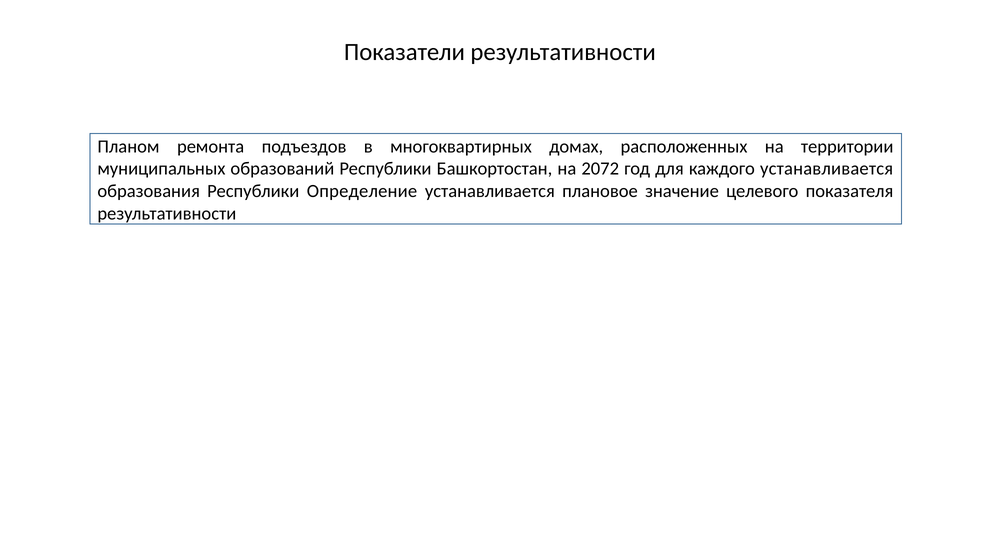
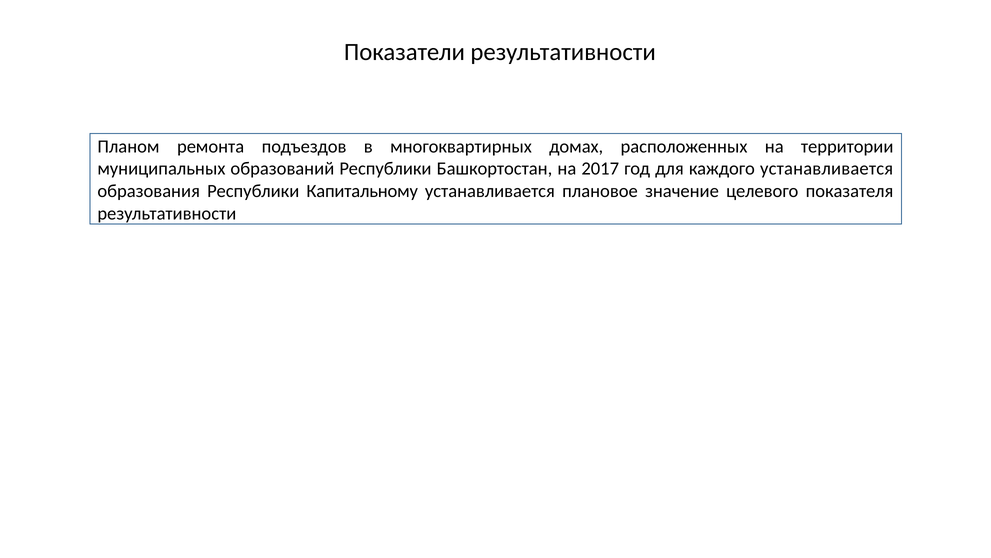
2072: 2072 -> 2017 (600, 169)
Определение: Определение -> Капитальному (362, 191)
